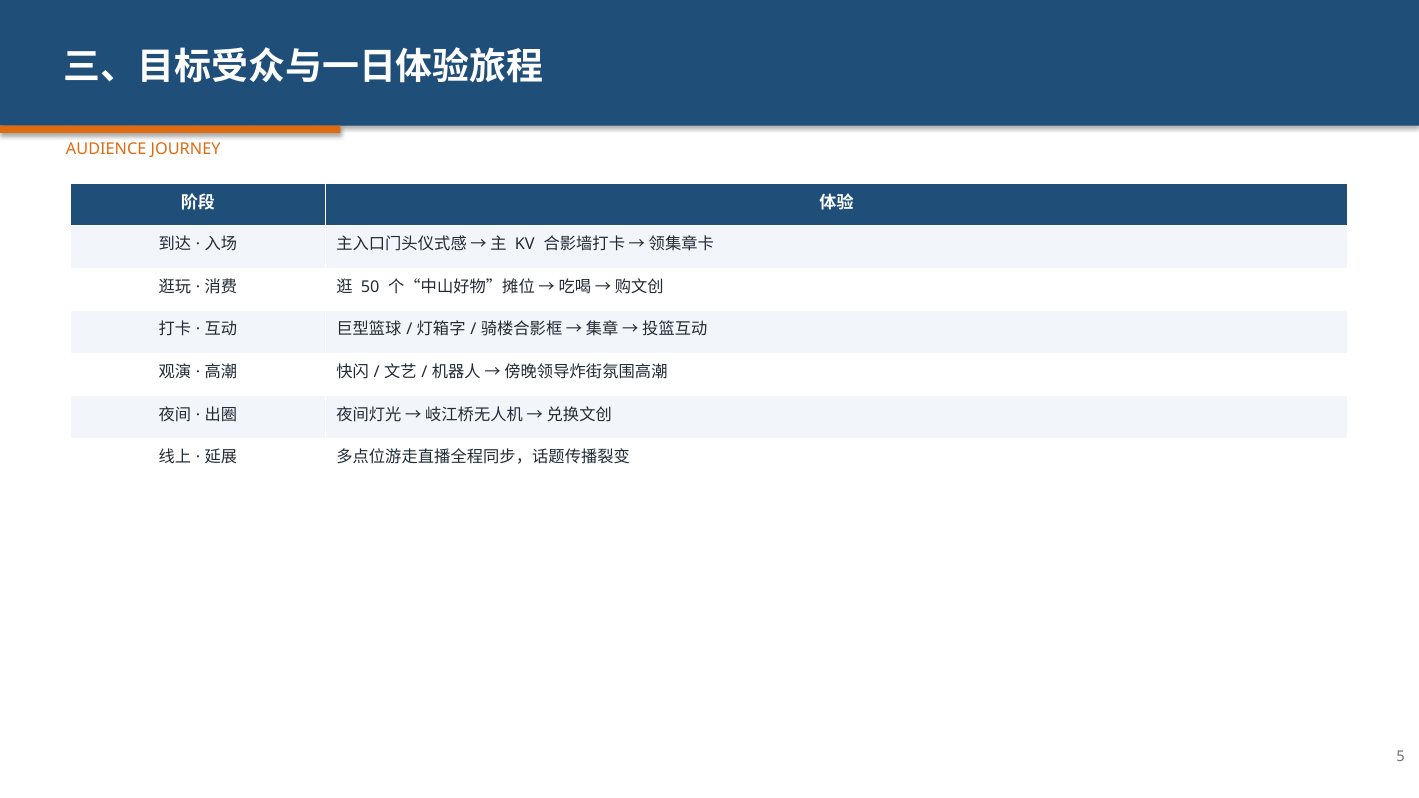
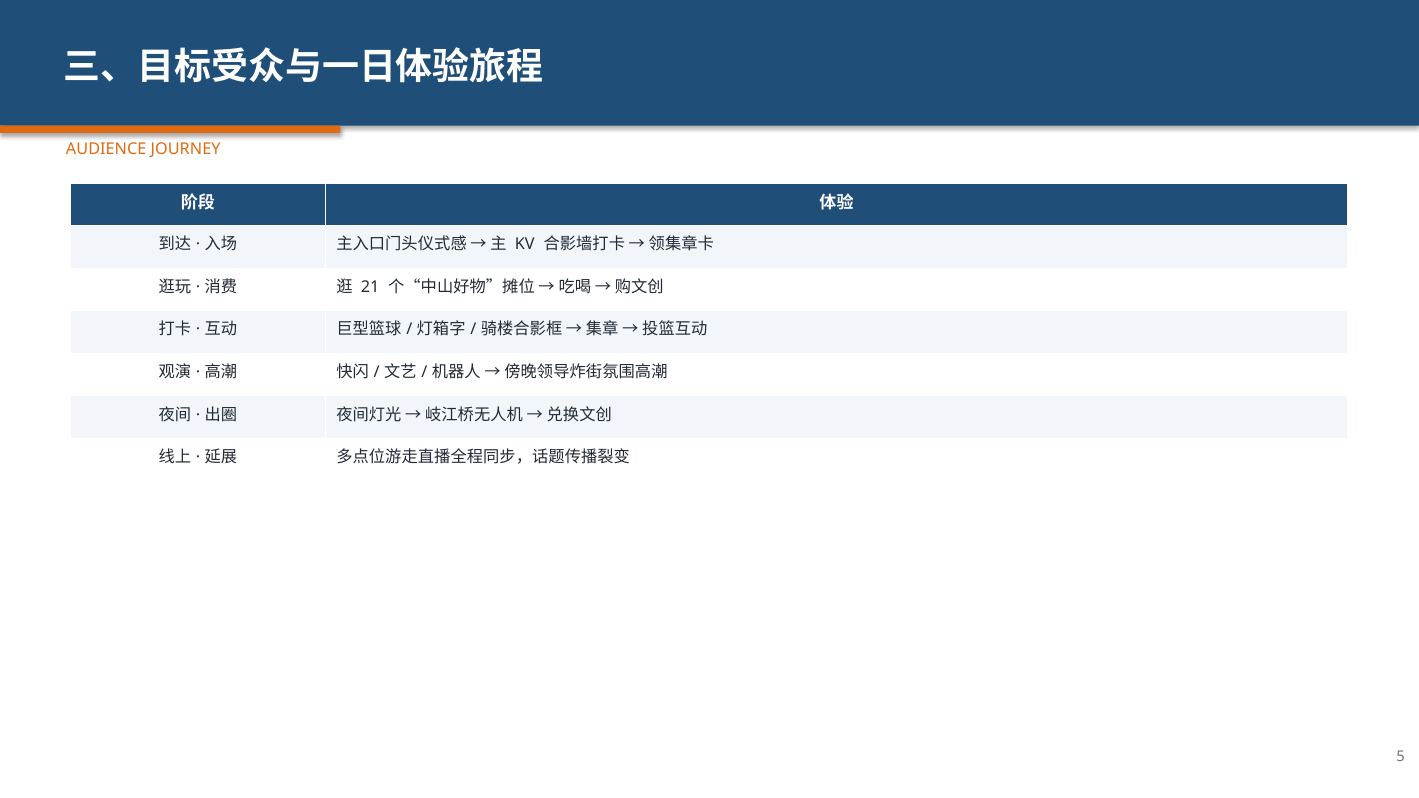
50: 50 -> 21 (370, 287)
